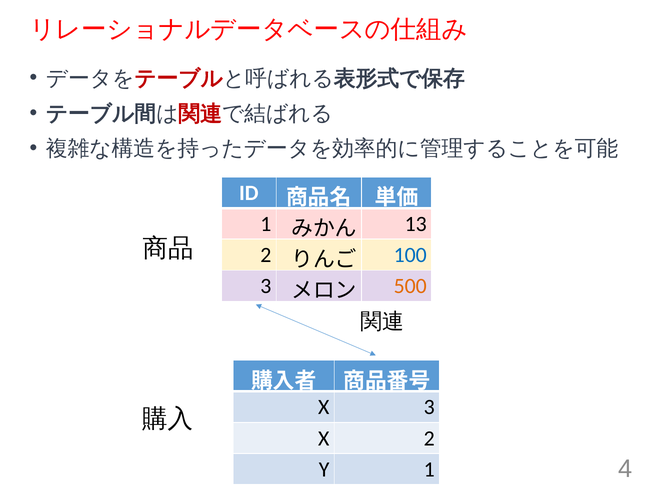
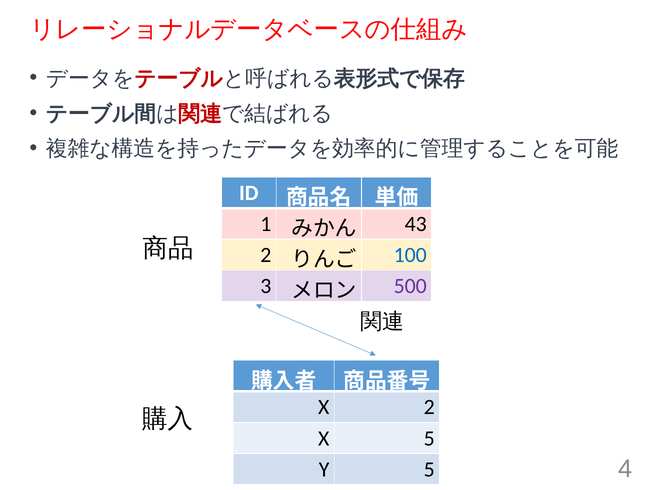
13: 13 -> 43 (416, 224)
500 colour: orange -> purple (410, 286)
X 3: 3 -> 2 (429, 407)
X 2: 2 -> 5 (429, 438)
Y 1: 1 -> 5 (429, 469)
